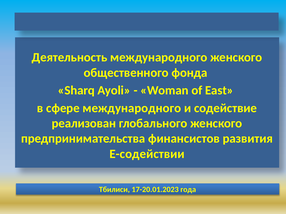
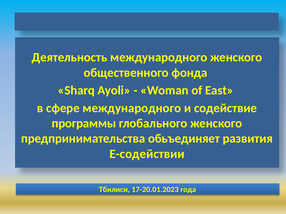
реализован: реализован -> программы (84, 124)
финансистов: финансистов -> обьъединяет (184, 139)
